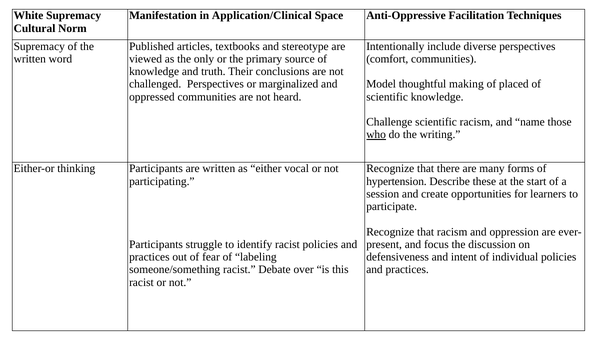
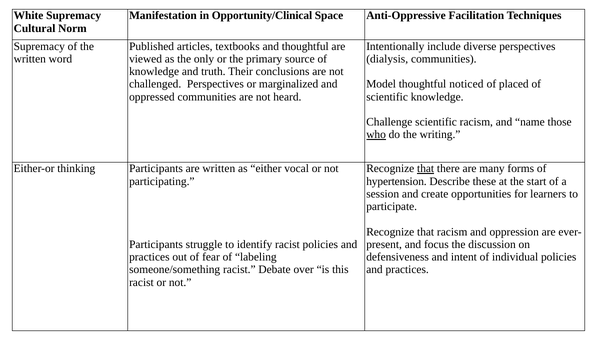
Application/Clinical: Application/Clinical -> Opportunity/Clinical (262, 16)
and stereotype: stereotype -> thoughtful (305, 46)
comfort: comfort -> dialysis (387, 59)
making: making -> noticed (466, 84)
that underline: none -> present (426, 169)
